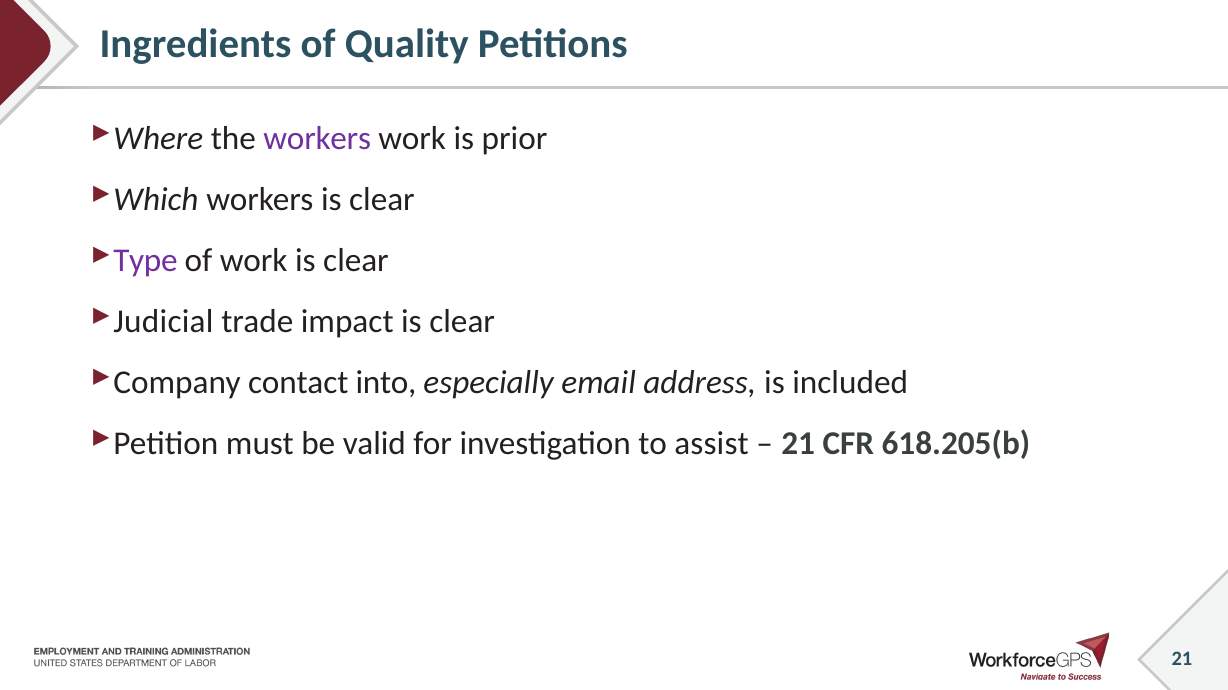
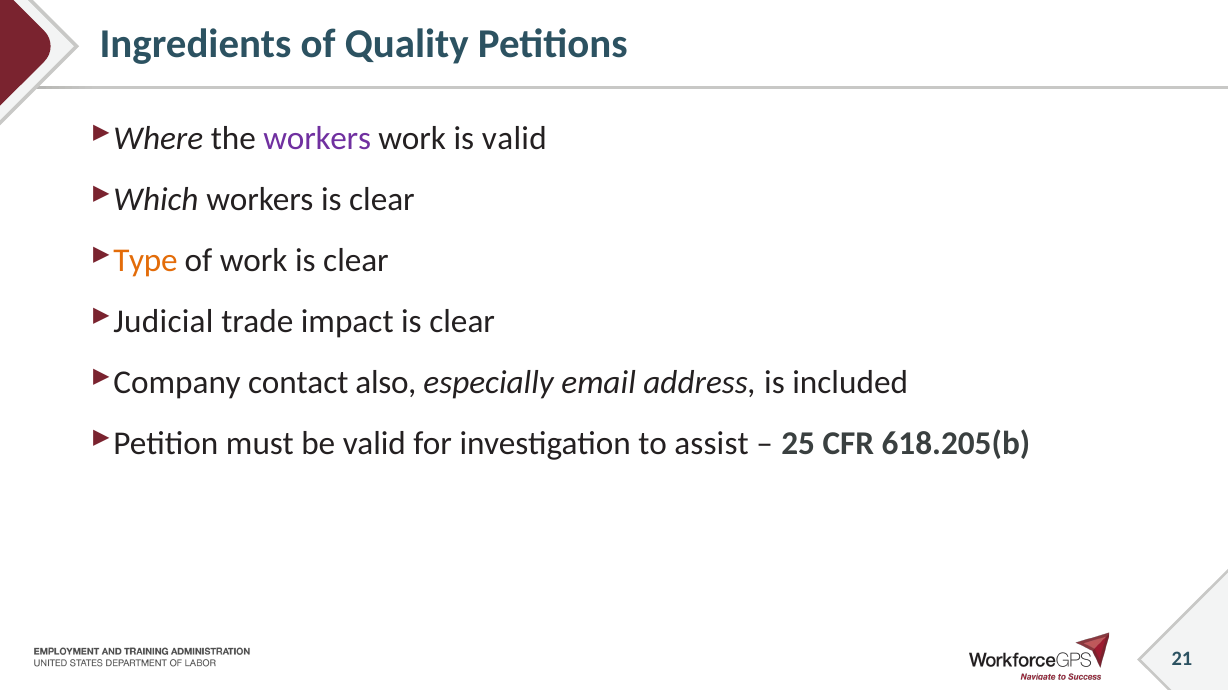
is prior: prior -> valid (514, 139)
Type colour: purple -> orange (145, 261)
into: into -> also (386, 383)
21: 21 -> 25 (798, 444)
